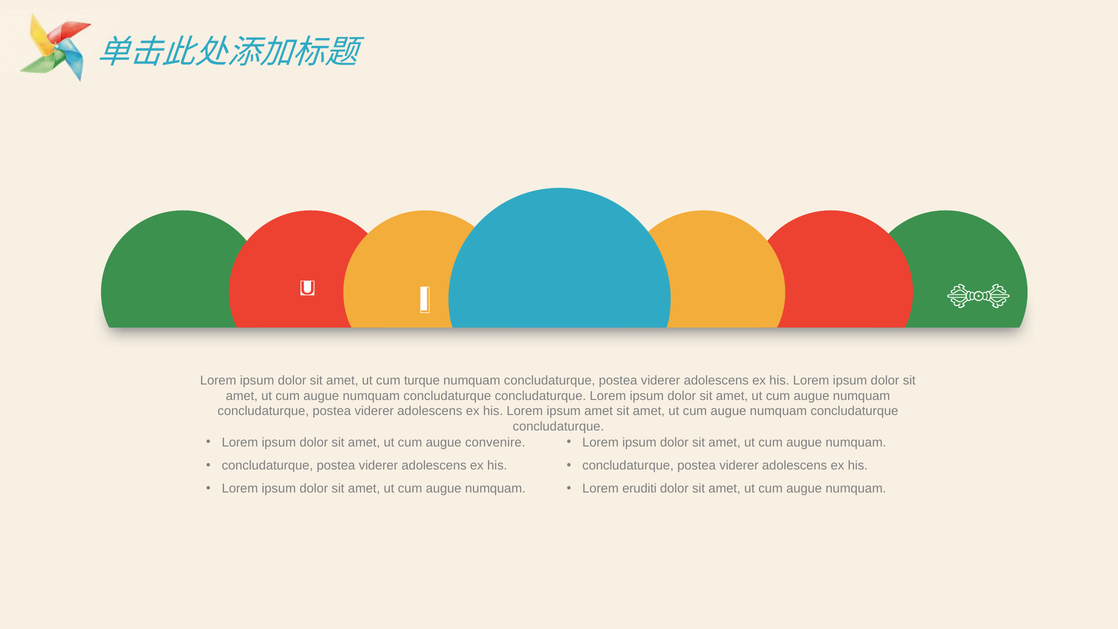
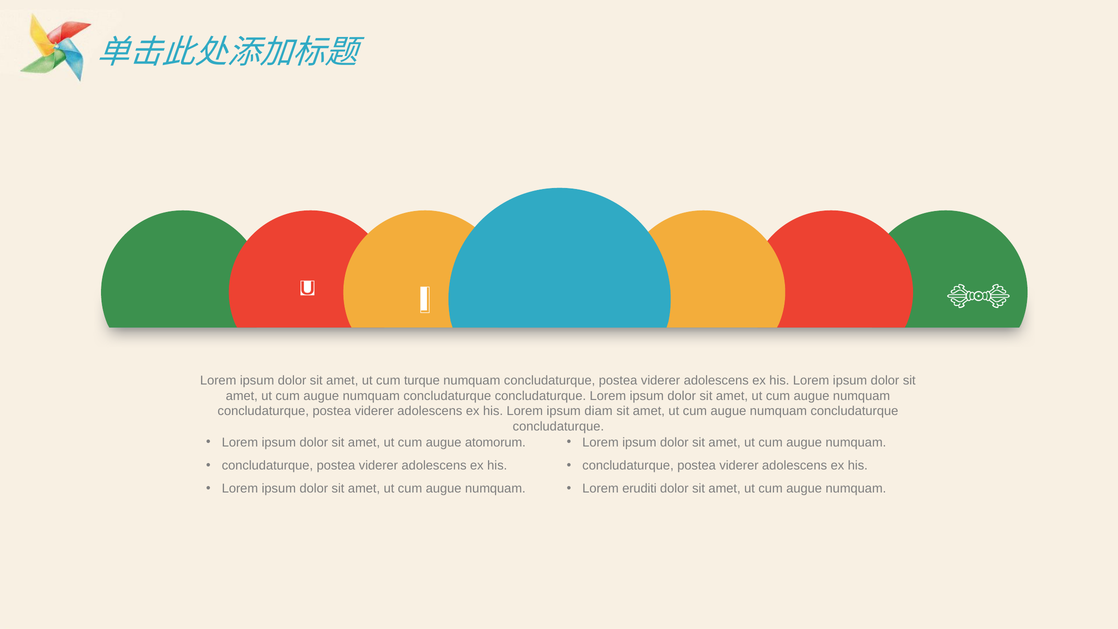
ipsum amet: amet -> diam (599, 411)
convenire: convenire -> atomorum (495, 442)
